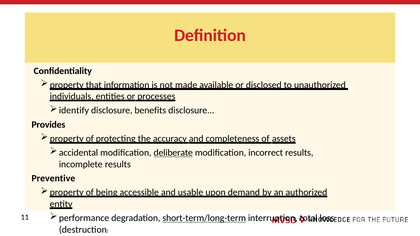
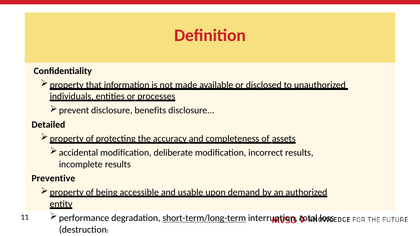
identify: identify -> prevent (74, 111)
Provides: Provides -> Detailed (48, 125)
deliberate underline: present -> none (173, 153)
